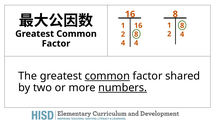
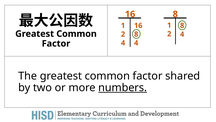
common underline: present -> none (107, 76)
